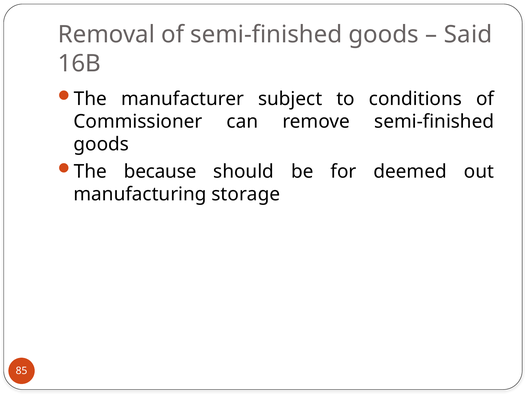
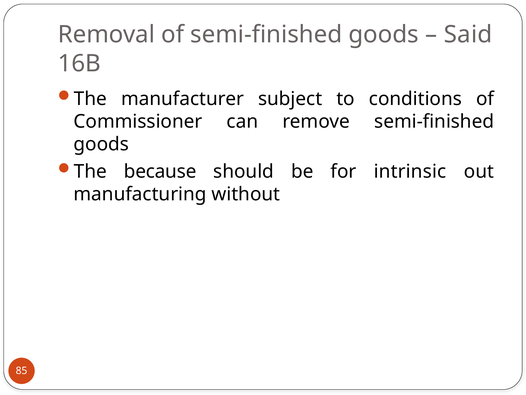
deemed: deemed -> intrinsic (410, 171)
storage: storage -> without (246, 194)
